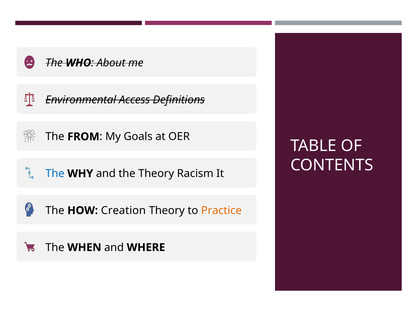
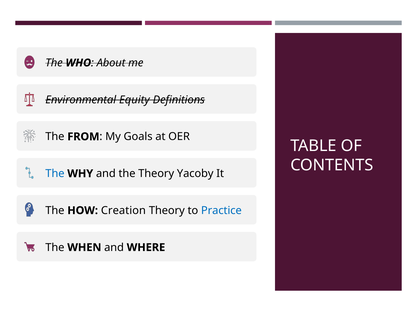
Access: Access -> Equity (134, 100)
Racism: Racism -> Yacoby (195, 174)
Practice colour: orange -> blue (221, 211)
